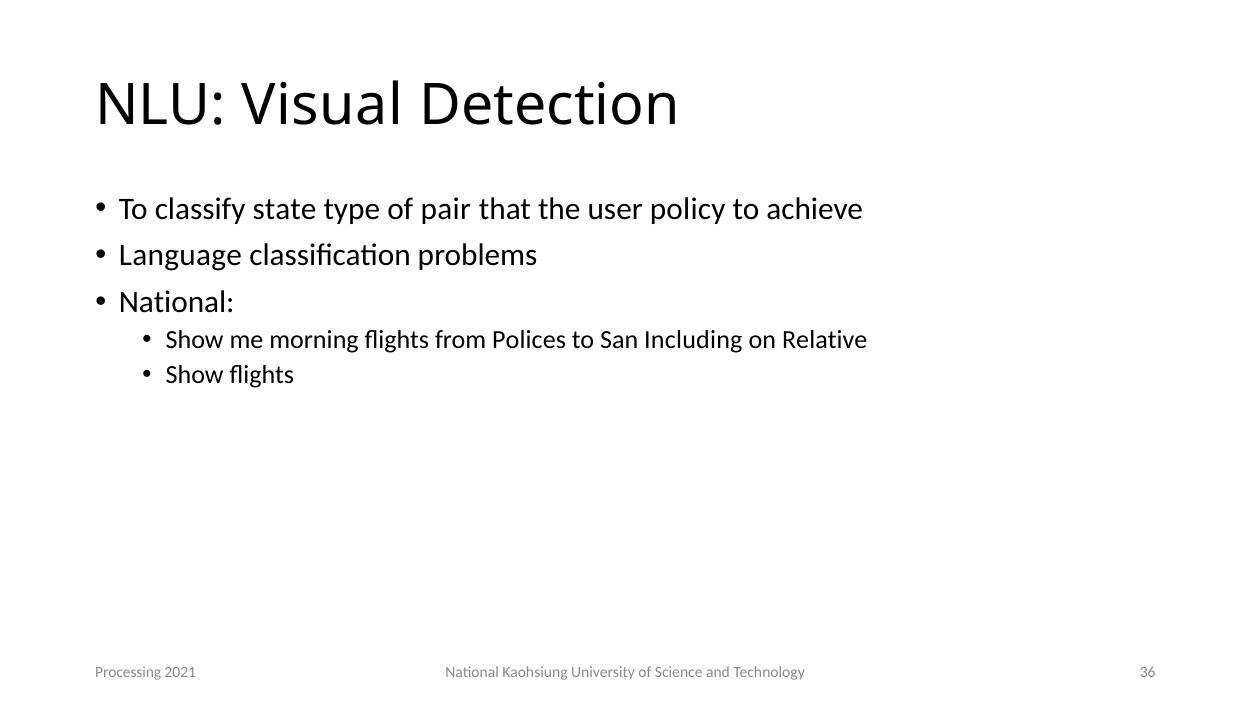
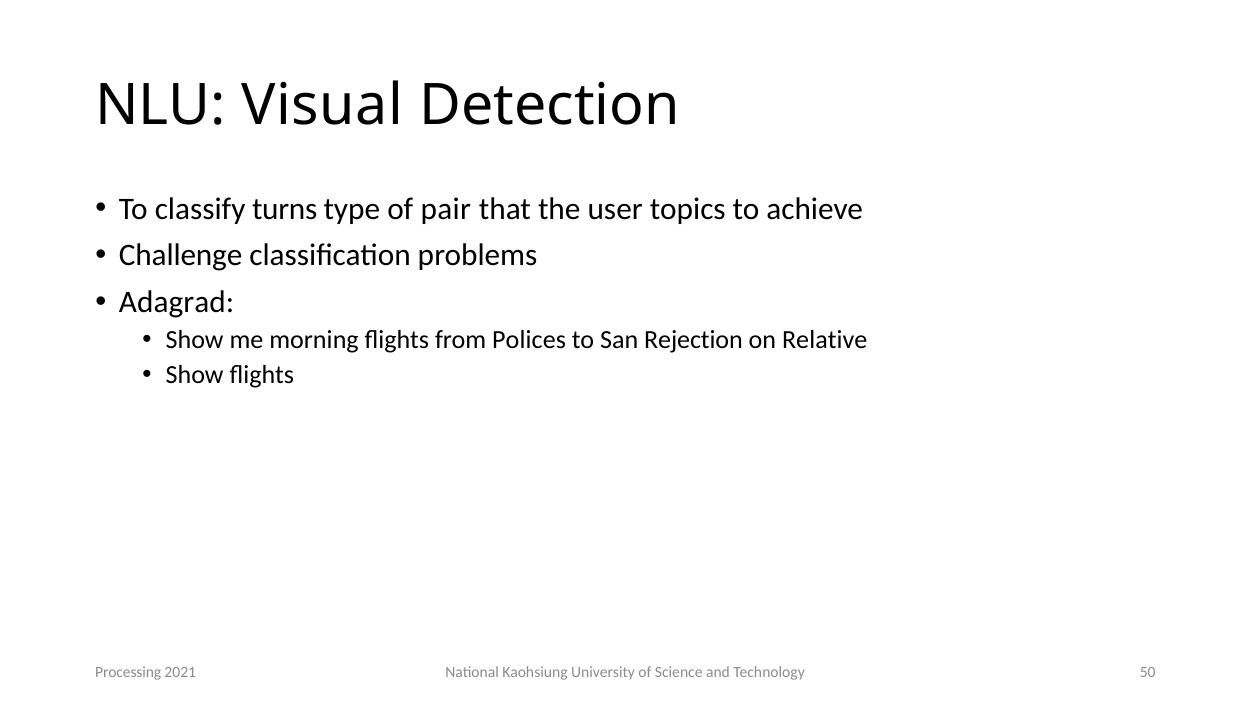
state: state -> turns (285, 209)
policy: policy -> topics (688, 209)
Language: Language -> Challenge (181, 256)
National: National -> Adagrad (177, 302)
Including: Including -> Rejection (693, 340)
36: 36 -> 50 (1148, 672)
